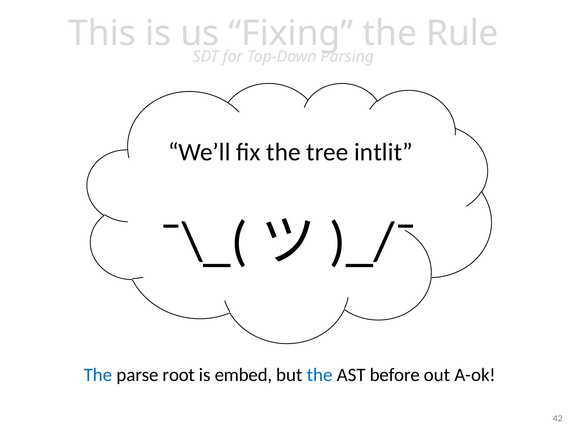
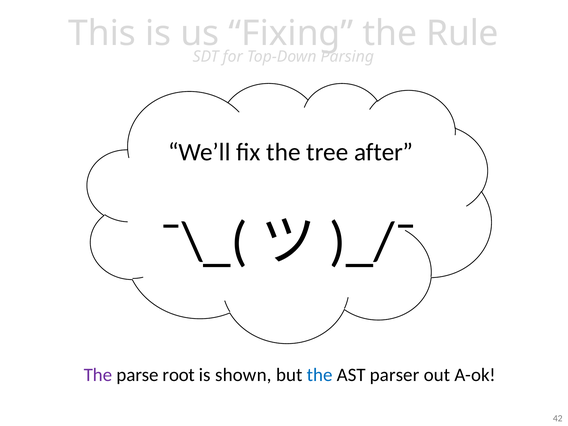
intlit: intlit -> after (384, 152)
The colour: blue -> purple (98, 375)
embed: embed -> shown (243, 375)
before: before -> parser (395, 375)
